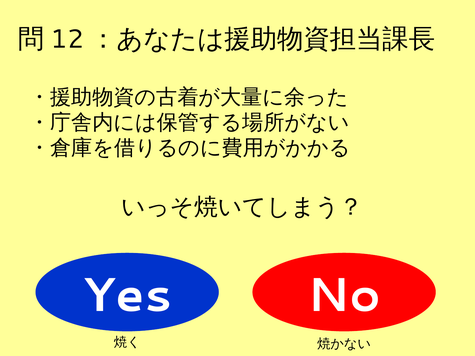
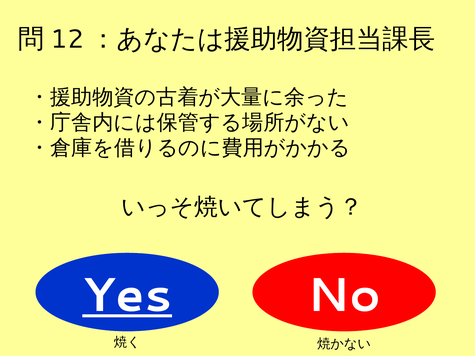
Yes underline: none -> present (127, 296)
